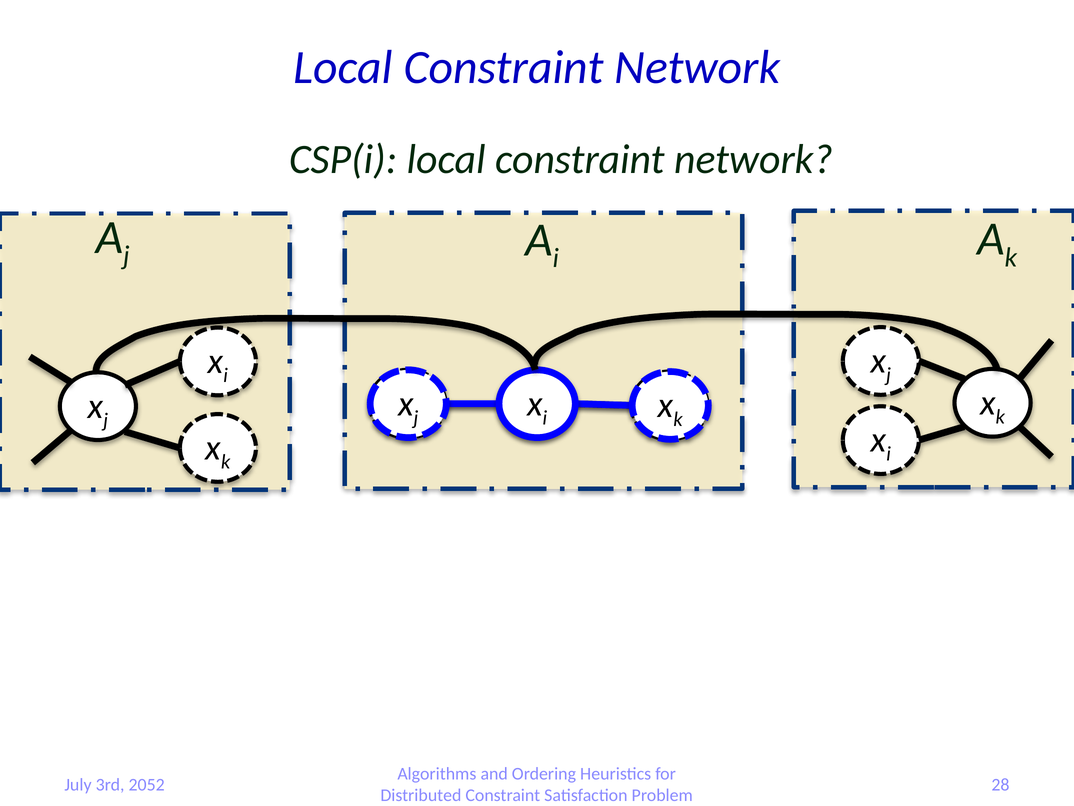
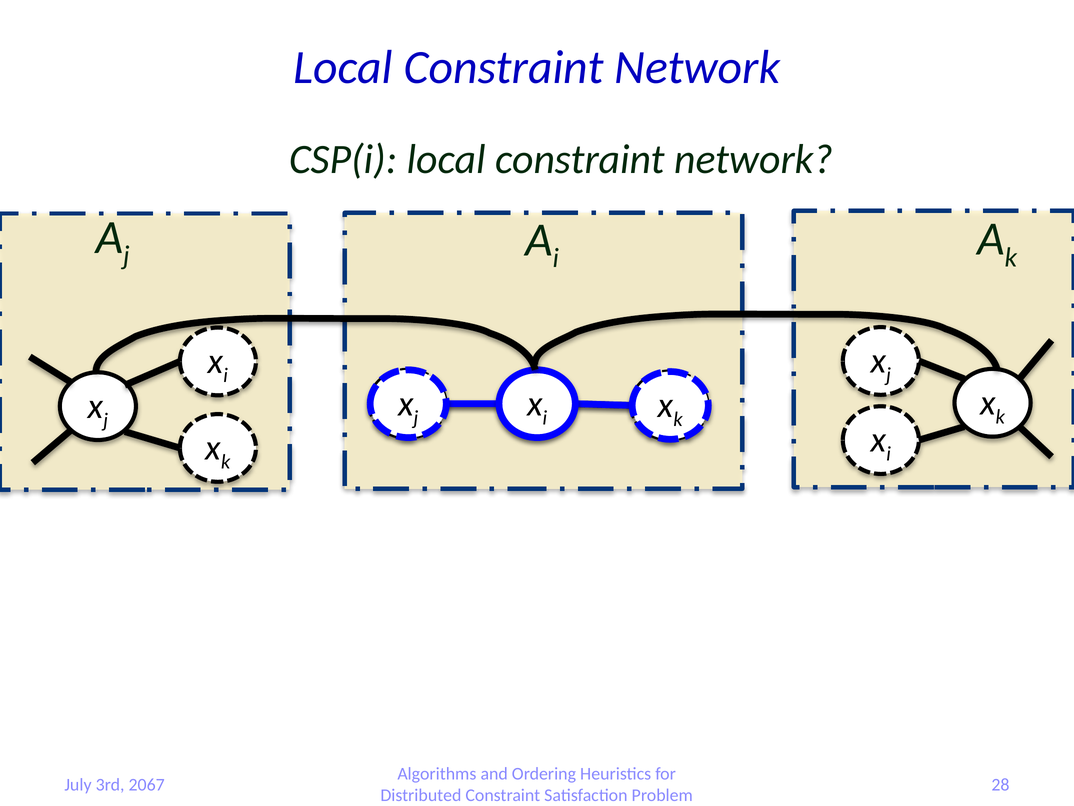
2052: 2052 -> 2067 (147, 784)
